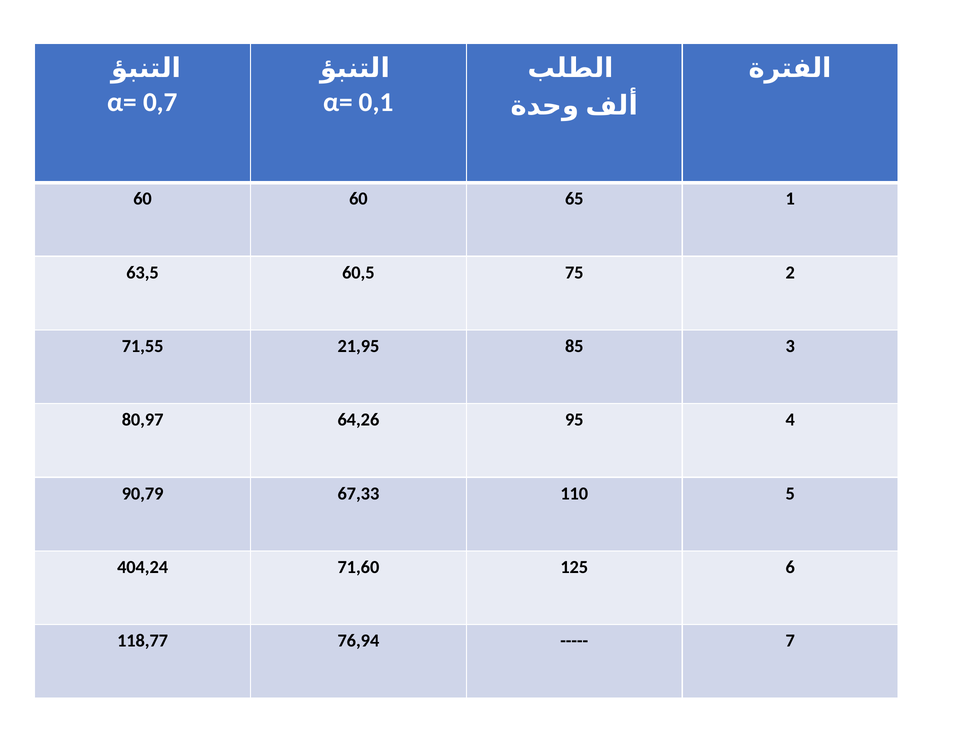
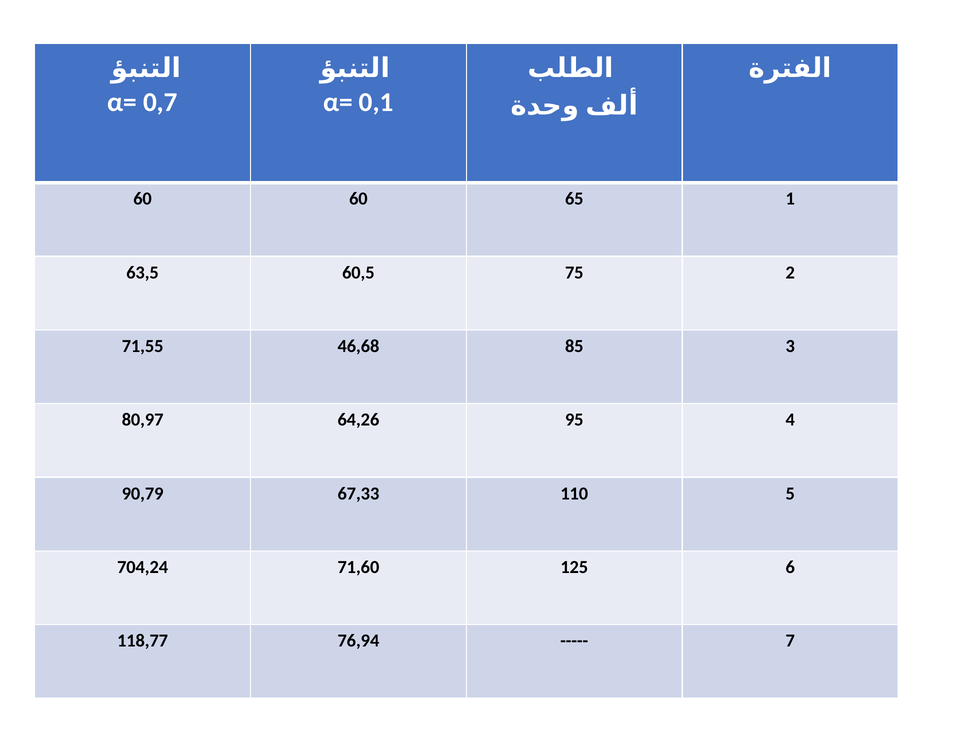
21,95: 21,95 -> 46,68 (358, 346)
404,24: 404,24 -> 704,24 (143, 567)
